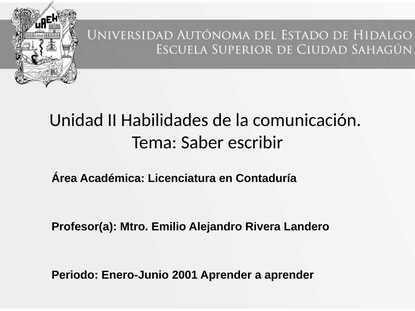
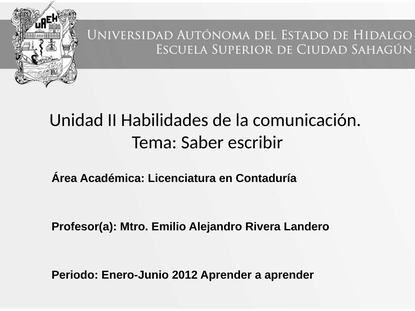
2001: 2001 -> 2012 (185, 275)
